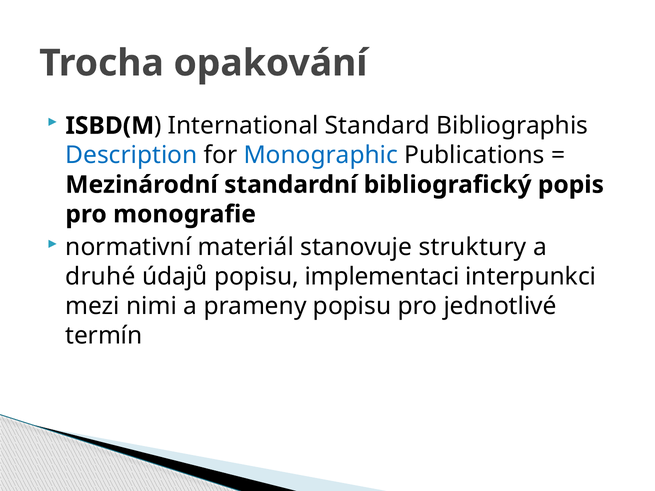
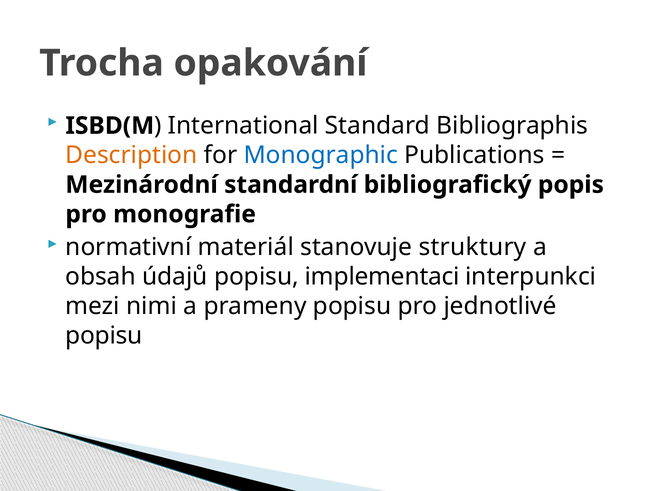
Description colour: blue -> orange (131, 155)
druhé: druhé -> obsah (101, 277)
termín: termín -> popisu (104, 336)
